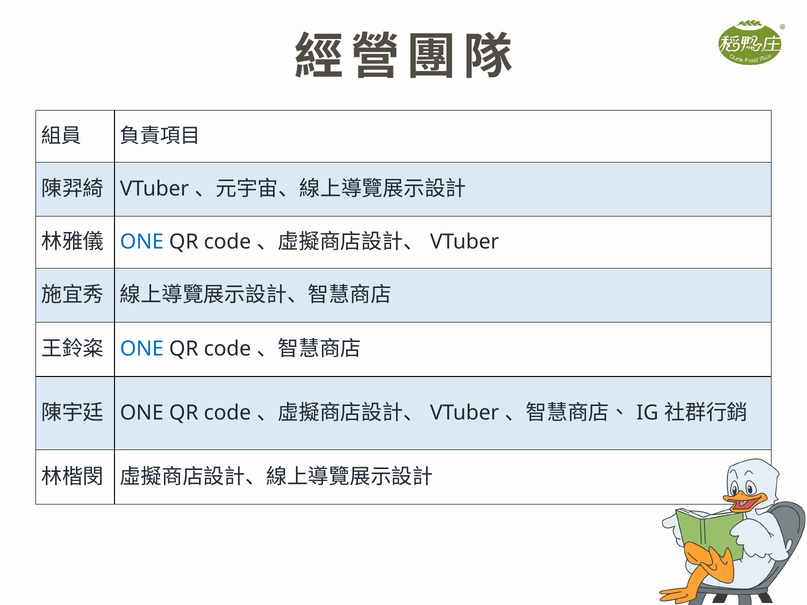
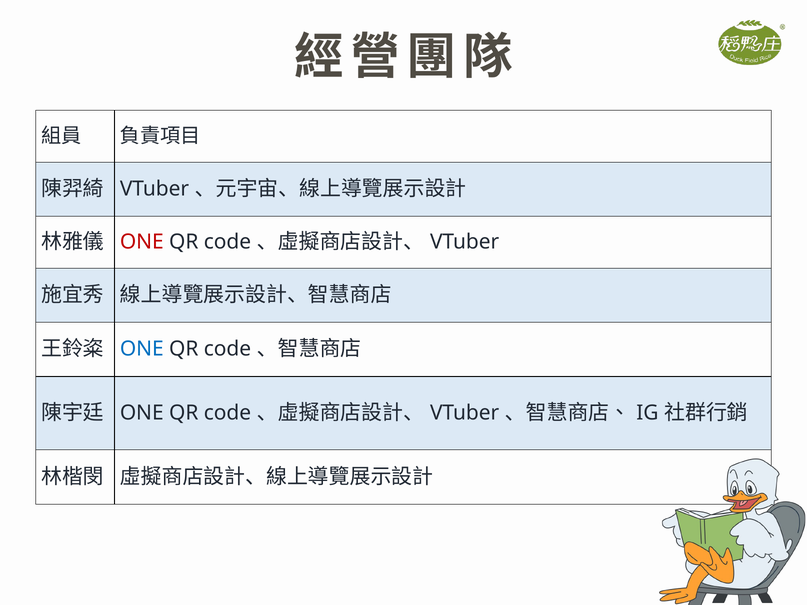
ONE colour: blue -> red (142, 242)
